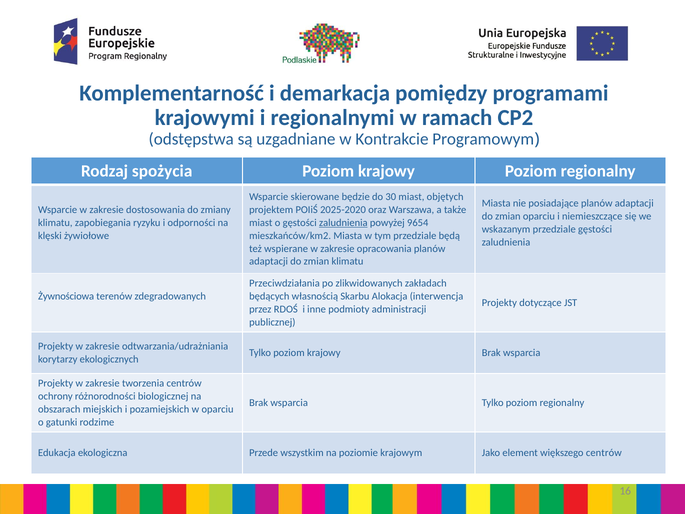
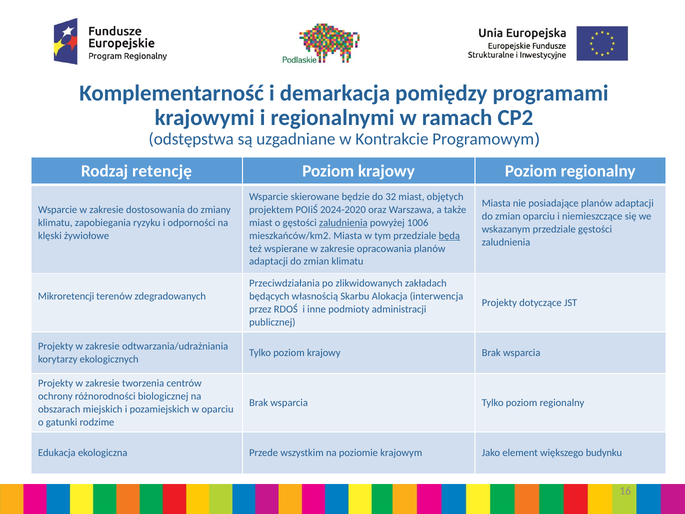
spożycia: spożycia -> retencję (162, 171)
30: 30 -> 32 (391, 197)
2025-2020: 2025-2020 -> 2024-2020 (343, 210)
9654: 9654 -> 1006 (418, 223)
będą underline: none -> present (449, 236)
Żywnościowa: Żywnościowa -> Mikroretencji (66, 296)
większego centrów: centrów -> budynku (604, 453)
